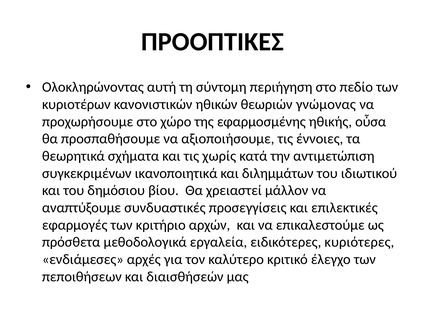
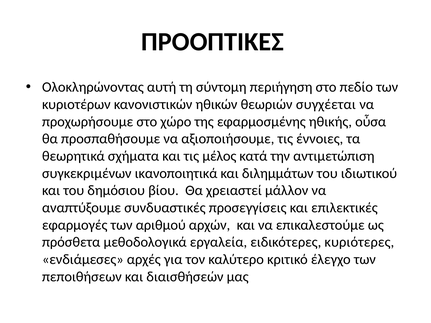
γνώμονας: γνώμονας -> συγχέεται (326, 104)
χωρίς: χωρίς -> μέλος (219, 156)
κριτήριο: κριτήριο -> αριθμού (161, 225)
